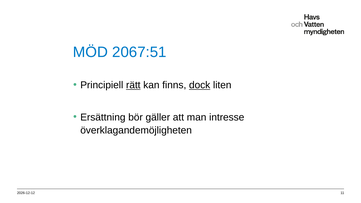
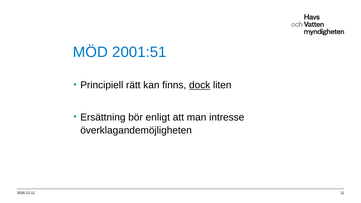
2067:51: 2067:51 -> 2001:51 (139, 52)
rätt underline: present -> none (133, 85)
gäller: gäller -> enligt (158, 117)
